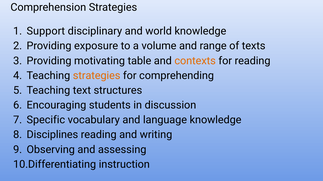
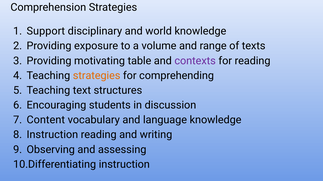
contexts colour: orange -> purple (195, 61)
Specific: Specific -> Content (46, 120)
Disciplines: Disciplines -> Instruction (52, 135)
